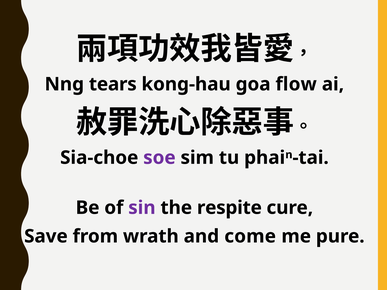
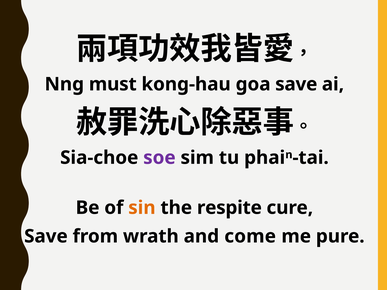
tears: tears -> must (113, 84)
goa flow: flow -> save (296, 84)
sin colour: purple -> orange (142, 208)
